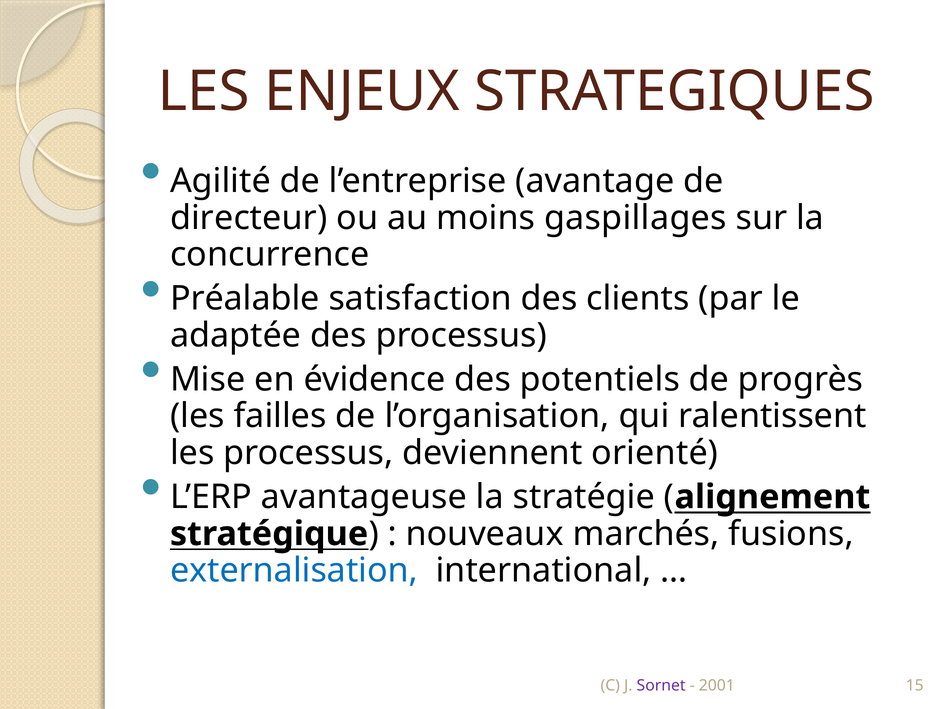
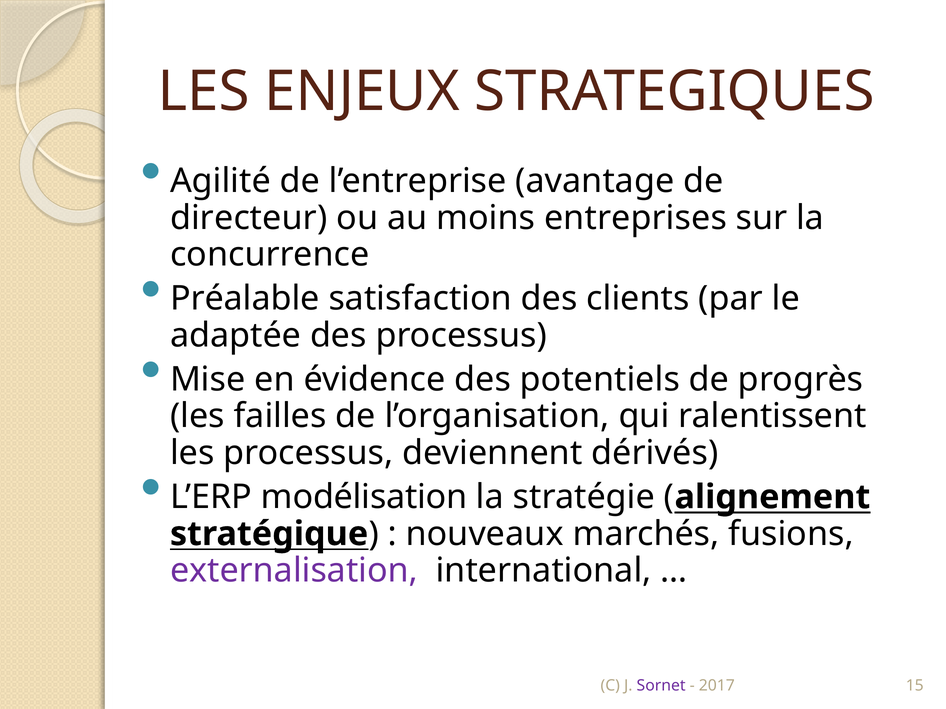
gaspillages: gaspillages -> entreprises (636, 218)
orienté: orienté -> dérivés (655, 453)
avantageuse: avantageuse -> modélisation (364, 497)
externalisation colour: blue -> purple (294, 571)
2001: 2001 -> 2017 (717, 686)
